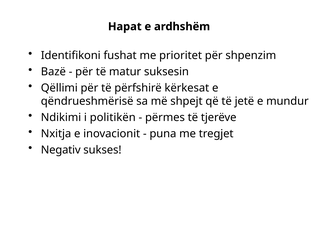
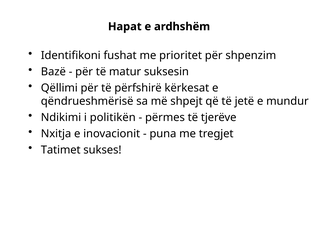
Negativ: Negativ -> Tatimet (61, 150)
